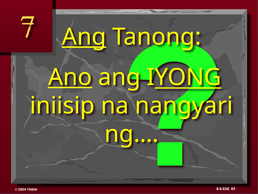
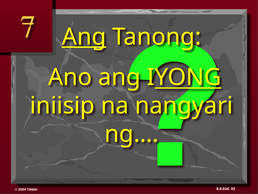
Ano underline: present -> none (70, 77)
